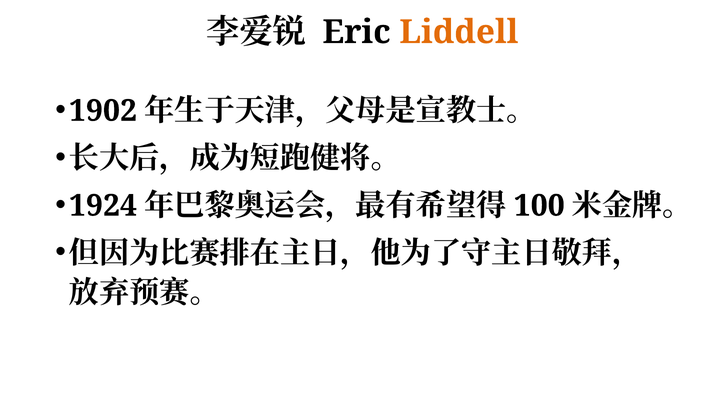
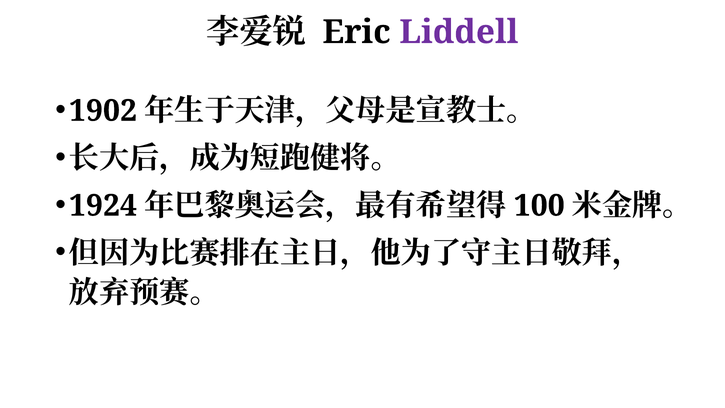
Liddell colour: orange -> purple (459, 32)
